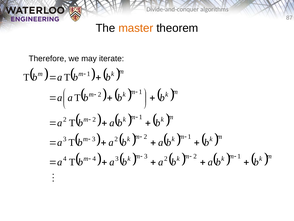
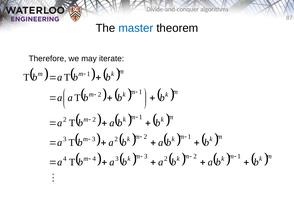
master colour: orange -> blue (136, 28)
